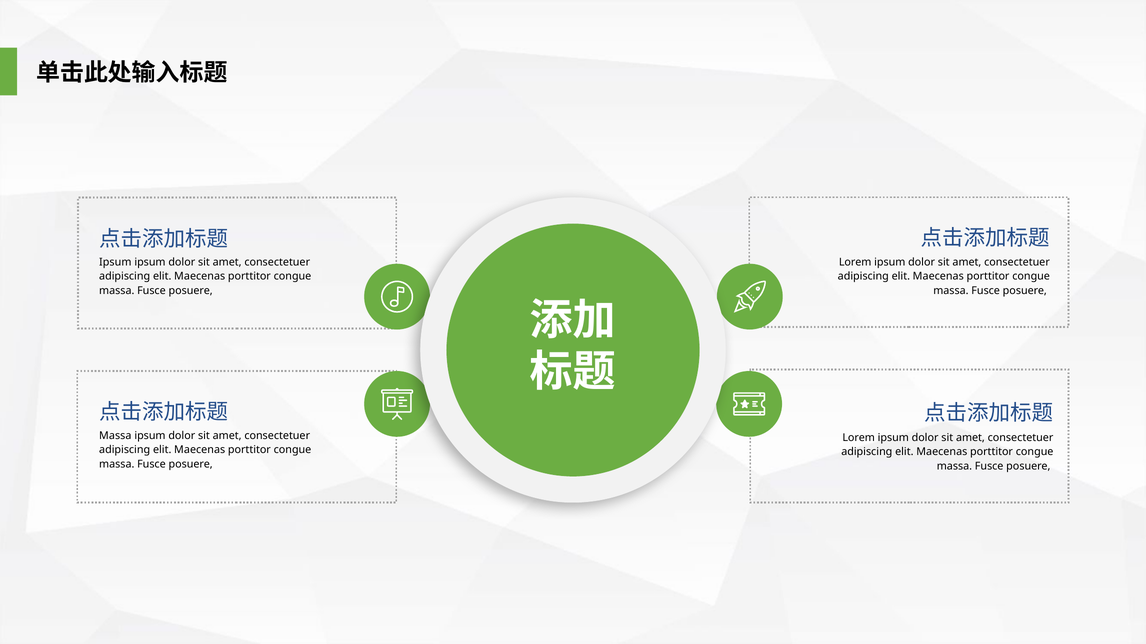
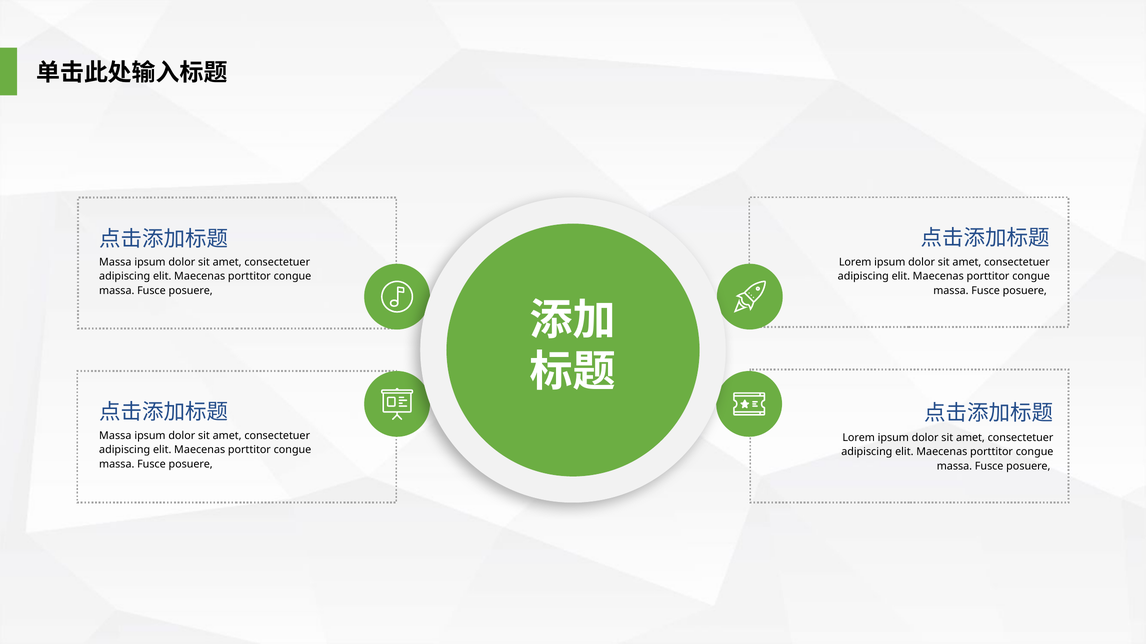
Ipsum: Ipsum -> Massa (115, 262)
